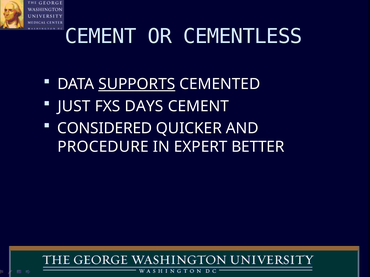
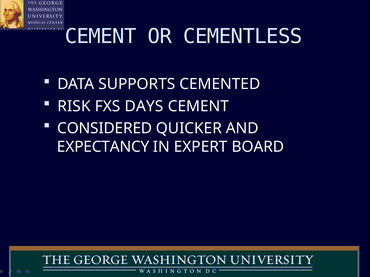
SUPPORTS underline: present -> none (137, 84)
JUST: JUST -> RISK (74, 106)
PROCEDURE: PROCEDURE -> EXPECTANCY (103, 147)
BETTER: BETTER -> BOARD (258, 147)
